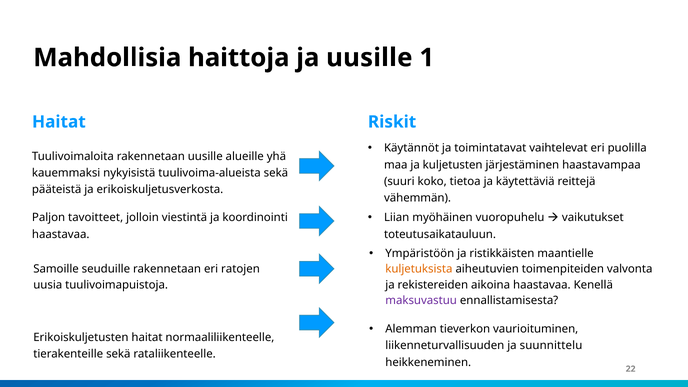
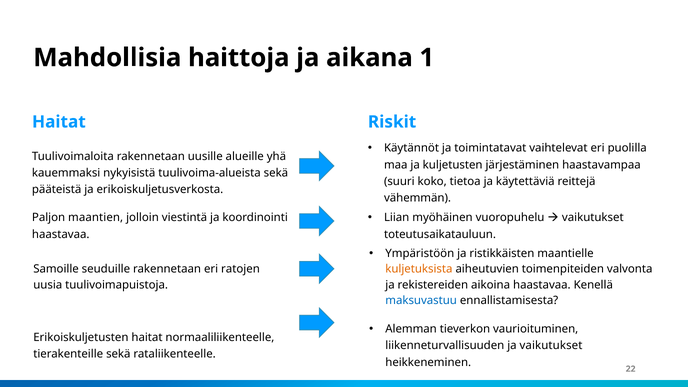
ja uusille: uusille -> aikana (369, 58)
tavoitteet: tavoitteet -> maantien (96, 218)
maksuvastuu colour: purple -> blue (421, 300)
ja suunnittelu: suunnittelu -> vaikutukset (551, 346)
